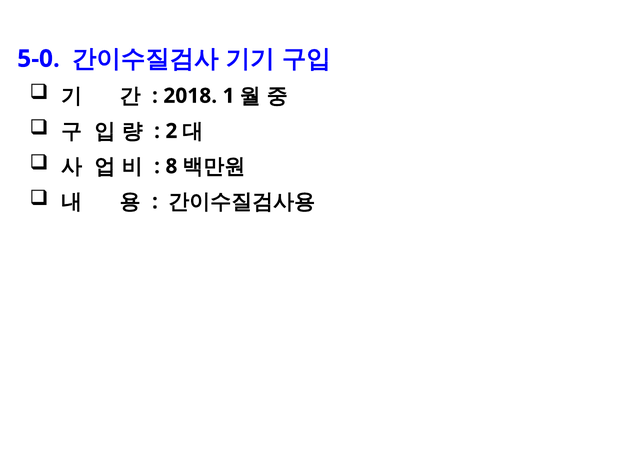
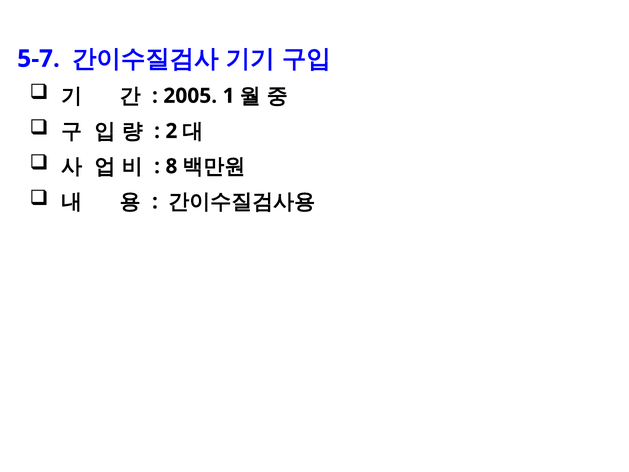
5-0: 5-0 -> 5-7 (39, 59)
2018: 2018 -> 2005 (190, 96)
